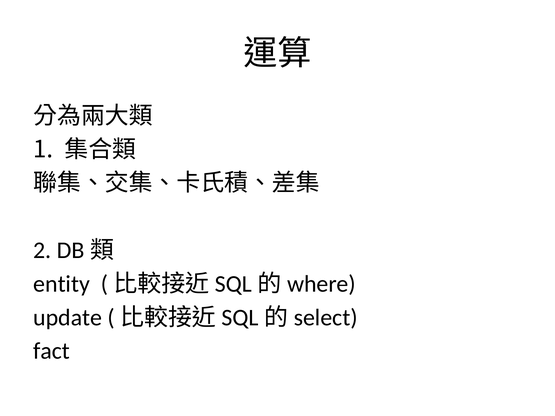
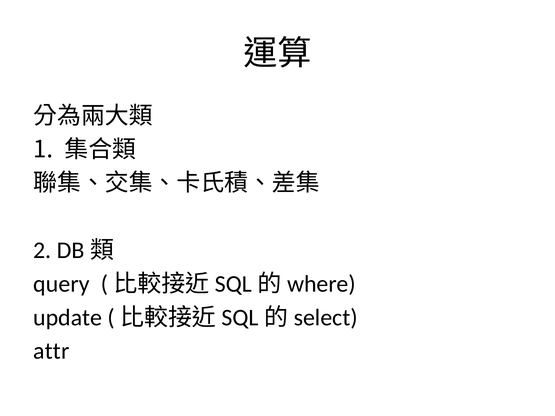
entity: entity -> query (62, 284)
fact: fact -> attr (51, 351)
